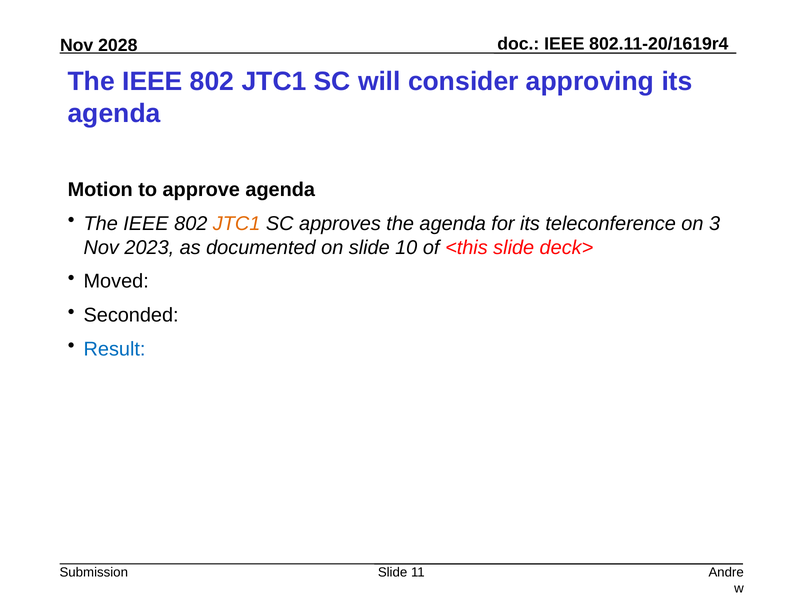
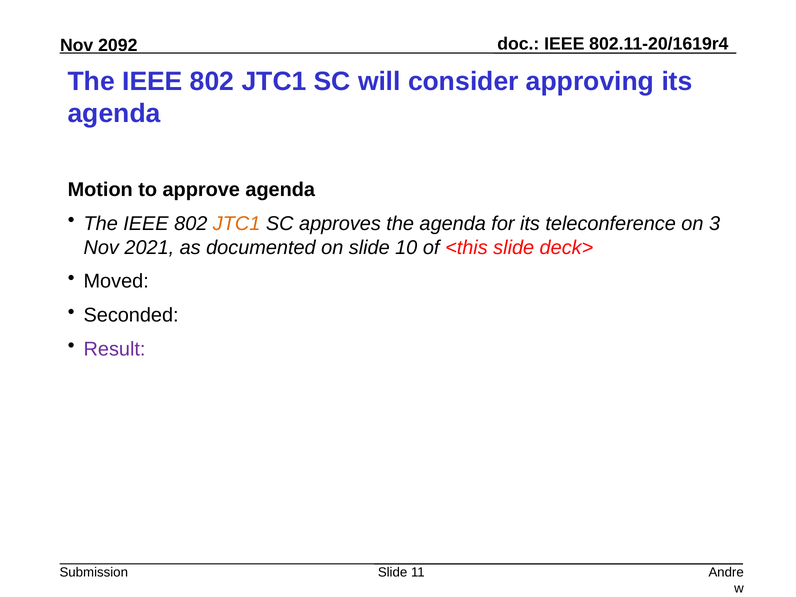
2028: 2028 -> 2092 (118, 45)
2023: 2023 -> 2021 (149, 248)
Result colour: blue -> purple (115, 349)
